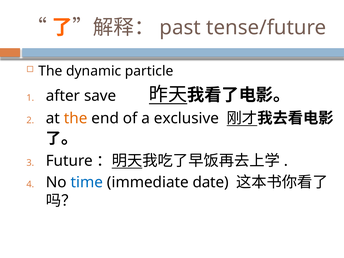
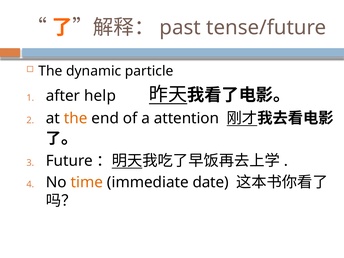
save: save -> help (100, 96)
exclusive: exclusive -> attention (186, 118)
time colour: blue -> orange (87, 182)
